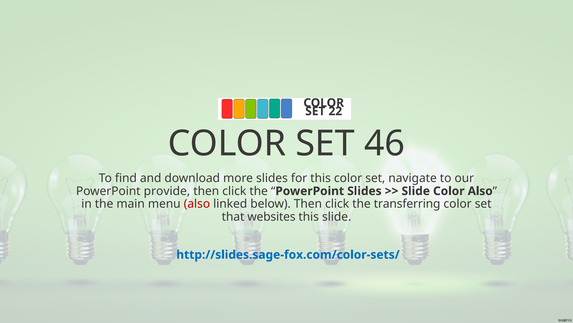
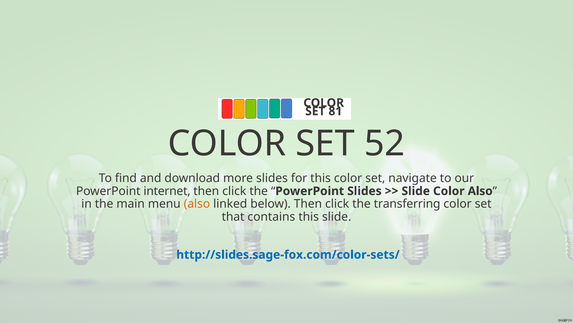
22: 22 -> 81 (335, 111)
46: 46 -> 52 (385, 143)
provide: provide -> internet (167, 191)
also colour: red -> orange (197, 204)
websites: websites -> contains (271, 216)
